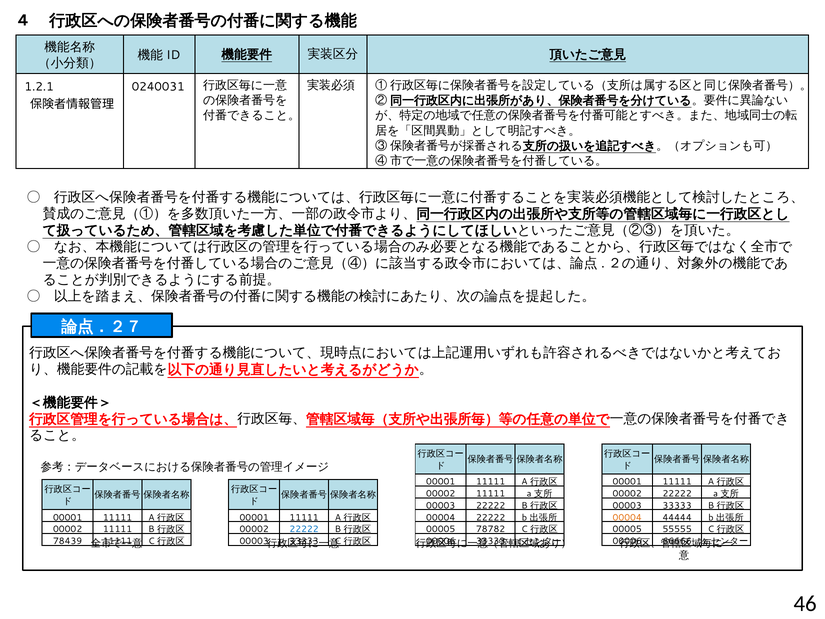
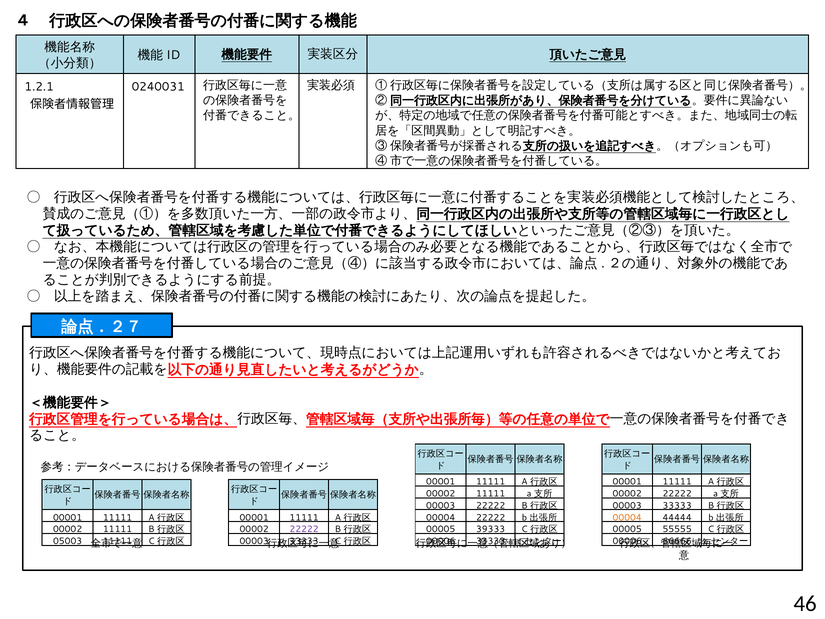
22222 colour: blue -> purple (304, 529)
78782: 78782 -> 39333 (491, 529)
78439: 78439 -> 05003 (68, 541)
